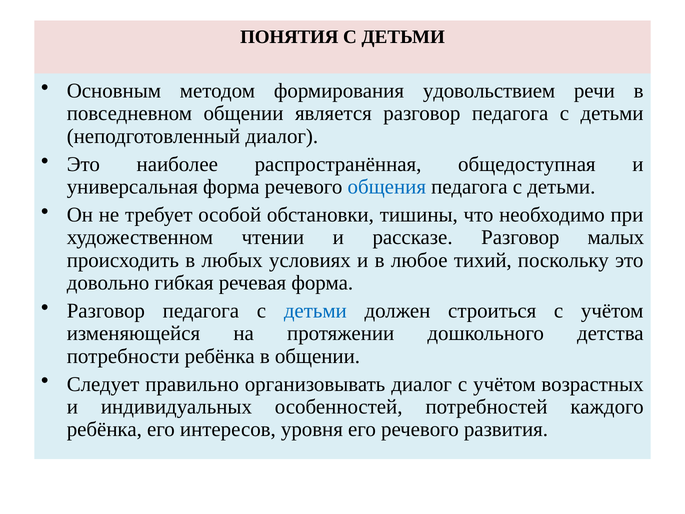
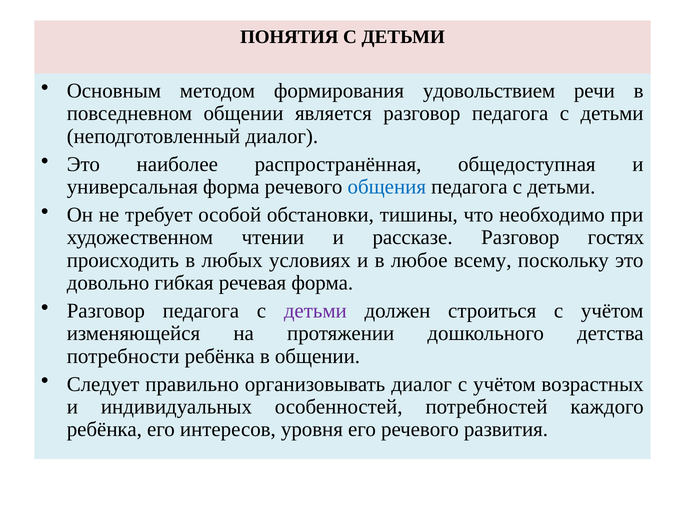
малых: малых -> гостях (616, 237)
тихий: тихий -> всему (483, 260)
детьми colour: blue -> purple (315, 311)
